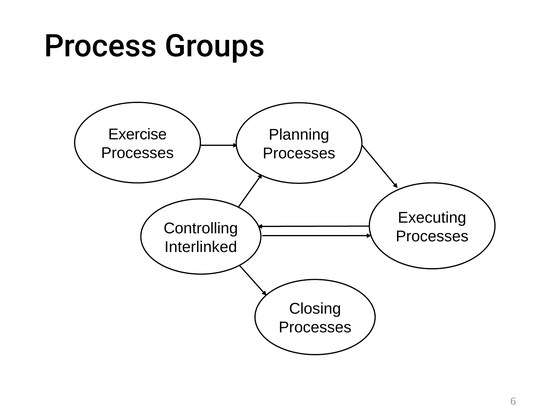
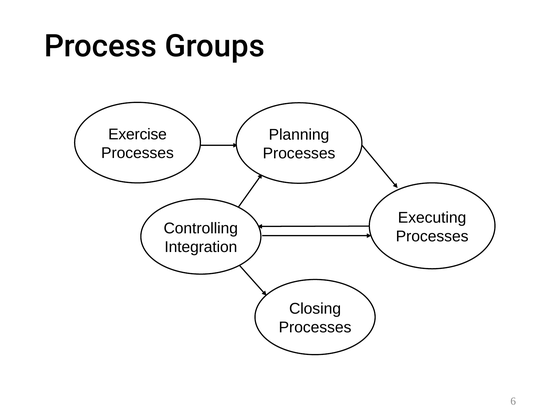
Interlinked: Interlinked -> Integration (201, 247)
